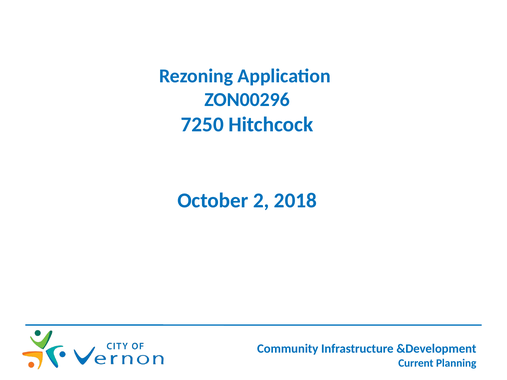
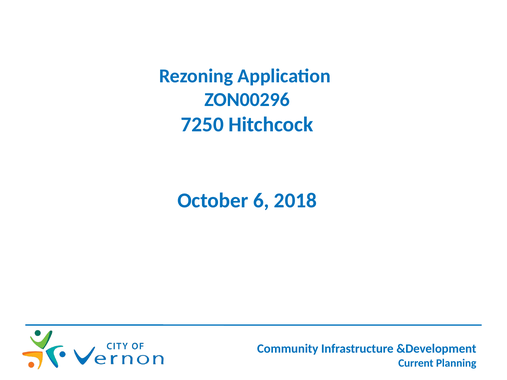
2: 2 -> 6 (261, 201)
